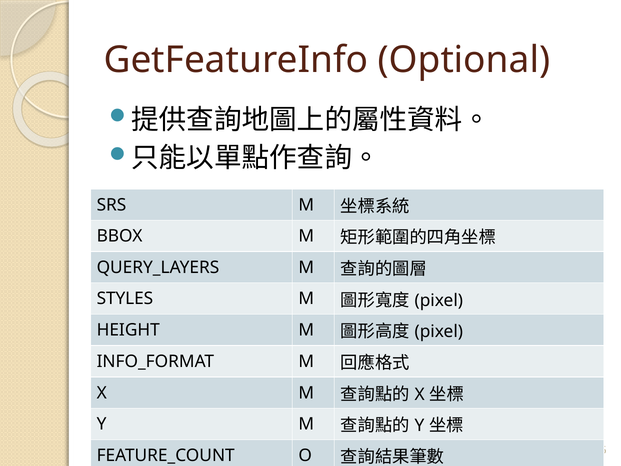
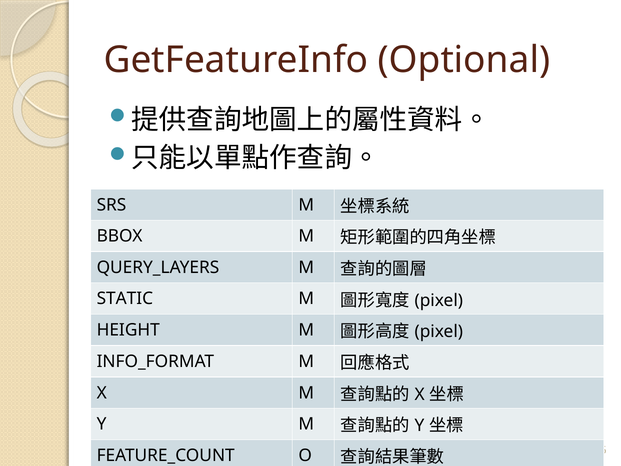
STYLES: STYLES -> STATIC (125, 299)
